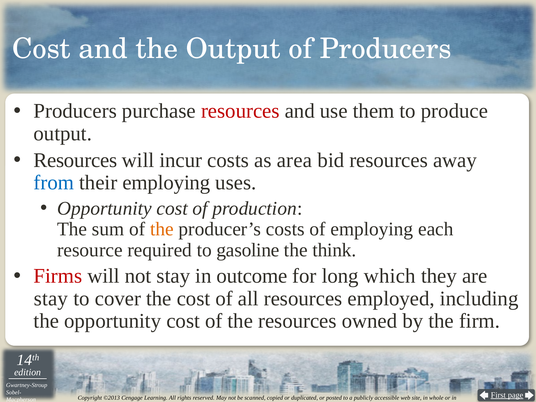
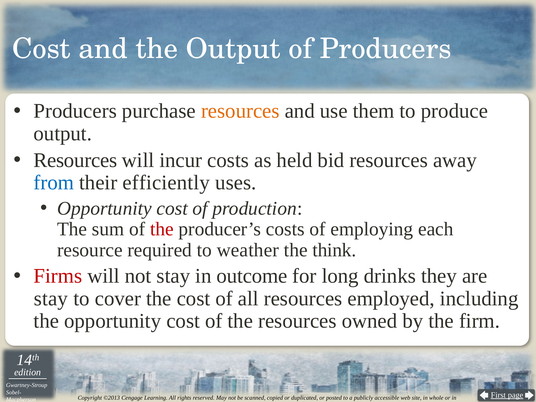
resources colour: red -> orange (240, 111)
area: area -> held (295, 160)
their employing: employing -> efficiently (166, 183)
the colour: orange -> red (162, 229)
gasoline: gasoline -> weather (248, 250)
which: which -> drinks (390, 276)
